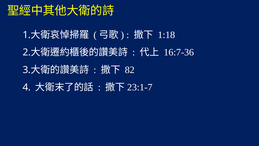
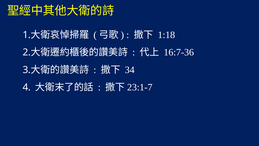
82: 82 -> 34 (130, 70)
